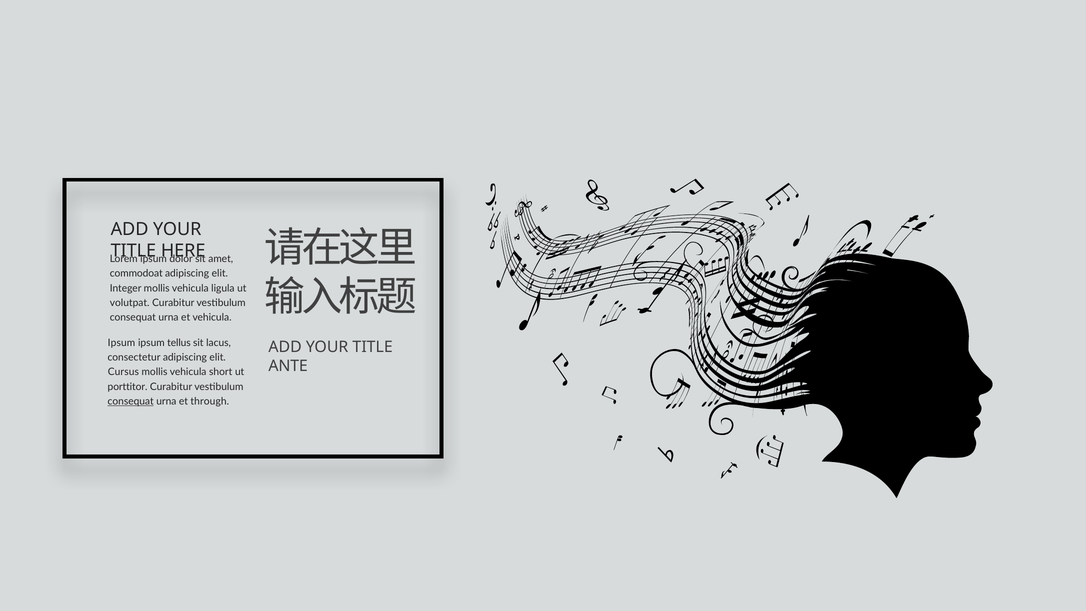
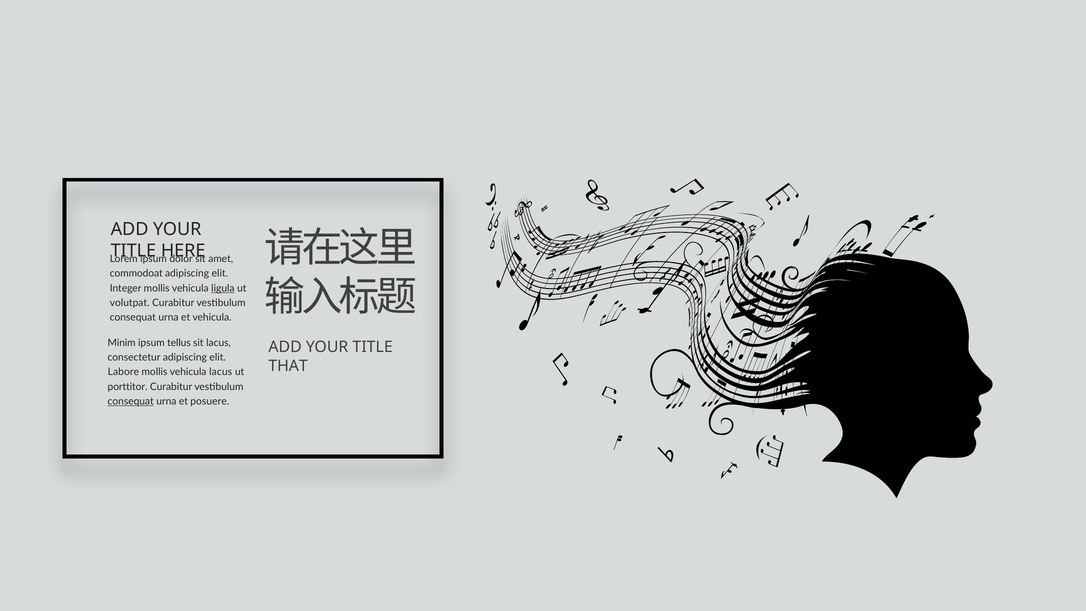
ligula underline: none -> present (223, 288)
Ipsum: Ipsum -> Minim (122, 343)
ANTE: ANTE -> THAT (288, 366)
Cursus: Cursus -> Labore (123, 372)
vehicula short: short -> lacus (221, 372)
through: through -> posuere (210, 401)
